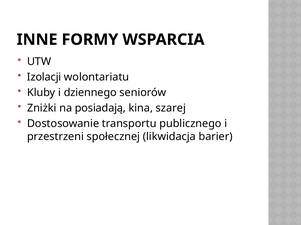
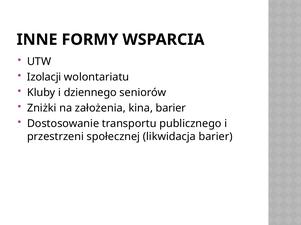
posiadają: posiadają -> założenia (100, 108)
kina szarej: szarej -> barier (171, 108)
